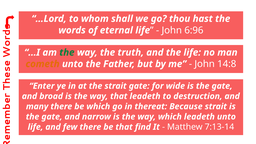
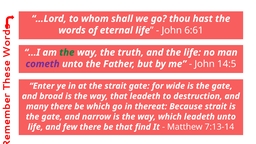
6:96: 6:96 -> 6:61 (194, 30)
cometh colour: orange -> purple (43, 64)
14:8: 14:8 -> 14:5 (227, 64)
